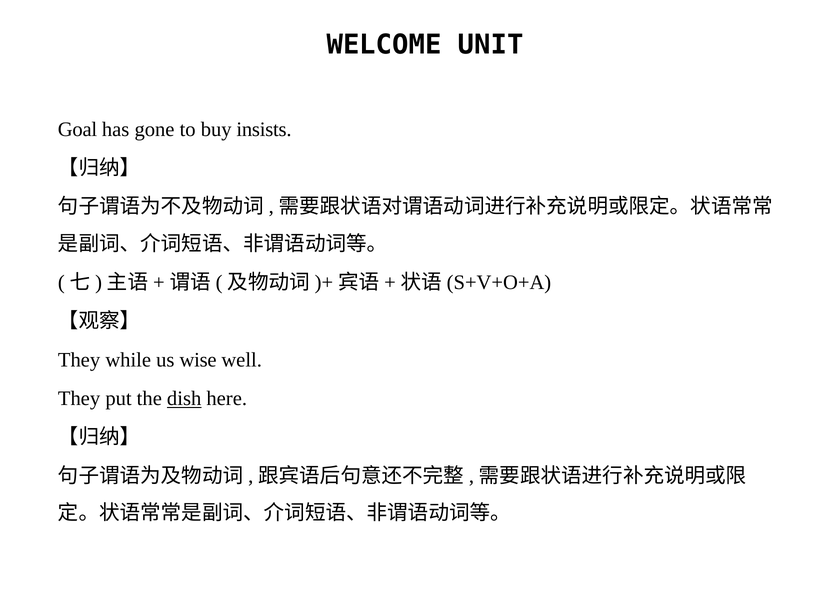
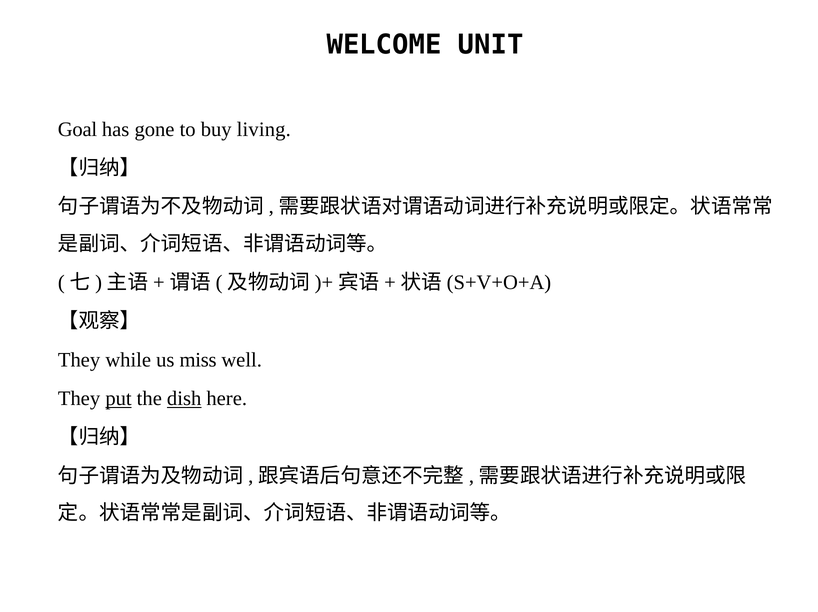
insists: insists -> living (264, 129)
wise: wise -> miss (198, 360)
put underline: none -> present (119, 398)
